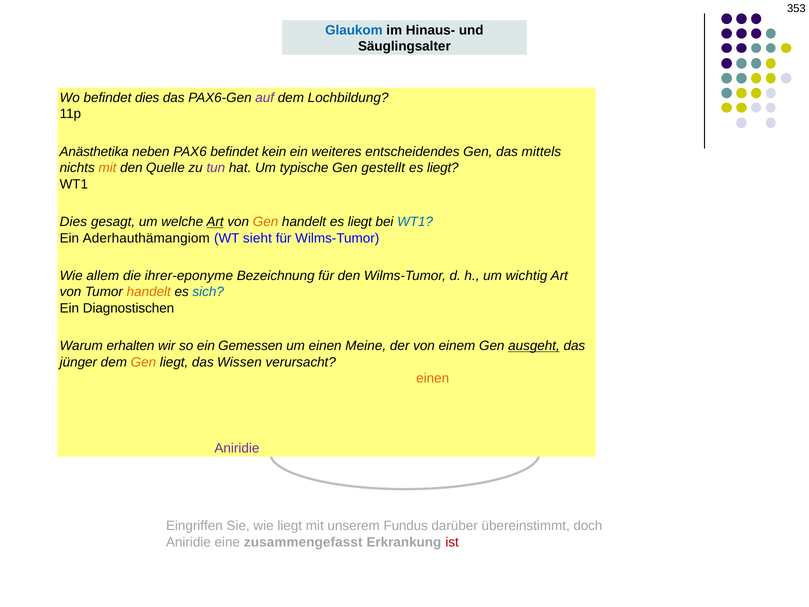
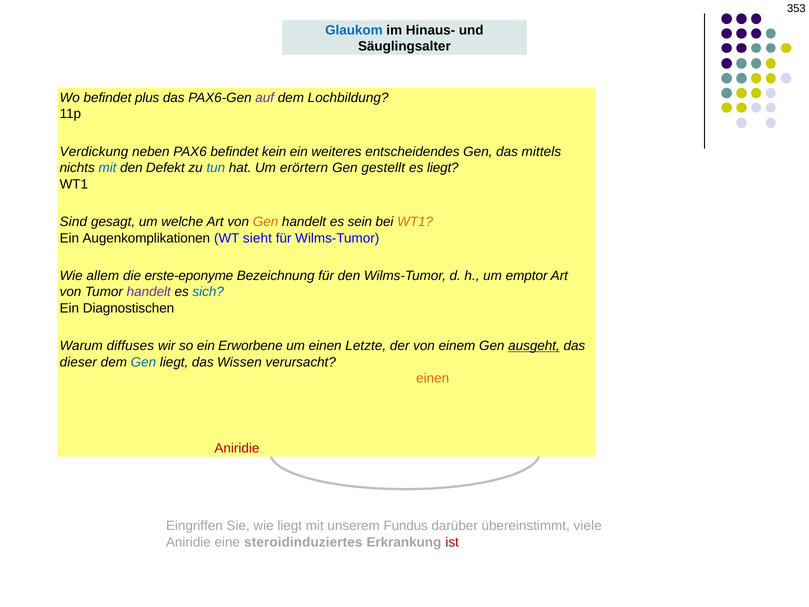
befindet dies: dies -> plus (147, 98)
Anästhetika: Anästhetika -> Verdickung (94, 152)
mit colour: orange -> blue (108, 168)
Quelle: Quelle -> Defekt (165, 168)
tun colour: purple -> blue (216, 168)
typische: typische -> erörtern (304, 168)
Dies: Dies -> Sind (73, 222)
Art underline: present -> none (215, 222)
handelt es liegt: liegt -> sein (360, 222)
WT1 colour: blue -> orange (415, 222)
Aderhauthämangiom: Aderhauthämangiom -> Augenkomplikationen (146, 238)
ihrer-eponyme: ihrer-eponyme -> erste-eponyme (189, 276)
wichtig: wichtig -> emptor (527, 276)
handelt colour: orange -> purple (149, 292)
erhalten: erhalten -> diffuses (130, 346)
Gemessen: Gemessen -> Erworbene (250, 346)
Meine: Meine -> Letzte (366, 346)
jünger: jünger -> dieser (78, 362)
Gen colour: orange -> blue (143, 362)
Aniridie colour: purple -> red (237, 448)
doch: doch -> viele (588, 526)
zusammengefasst: zusammengefasst -> steroidinduziertes (303, 542)
